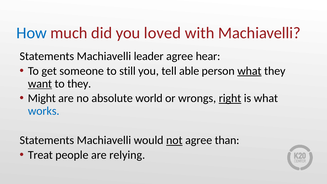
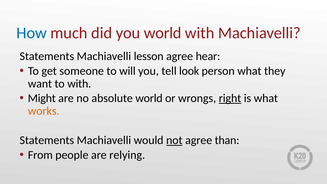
you loved: loved -> world (163, 33)
leader: leader -> lesson (149, 56)
still: still -> will (127, 71)
able: able -> look (189, 71)
what underline: present -> none (249, 71)
want underline: present -> none (40, 84)
to they: they -> with (79, 84)
works colour: blue -> orange (44, 111)
Treat: Treat -> From (40, 155)
